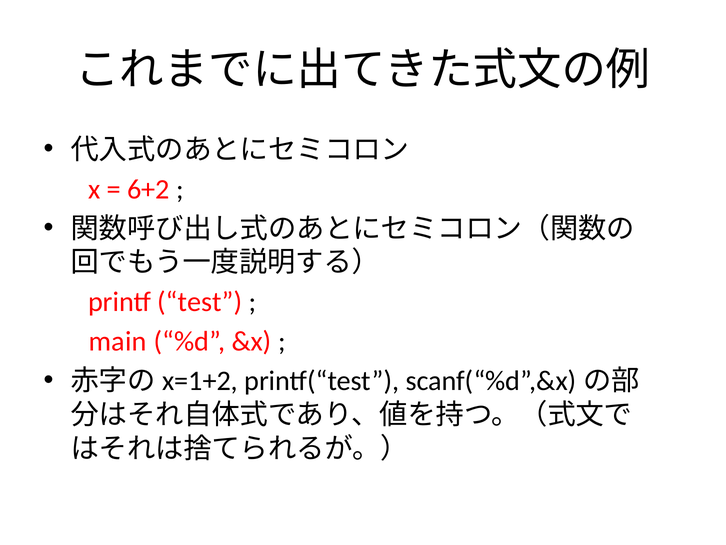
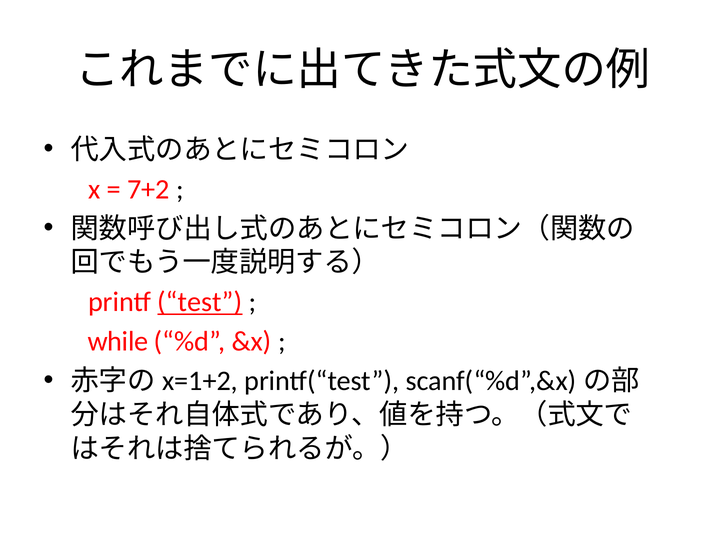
6+2: 6+2 -> 7+2 (148, 189)
test underline: none -> present (200, 302)
main: main -> while (118, 341)
